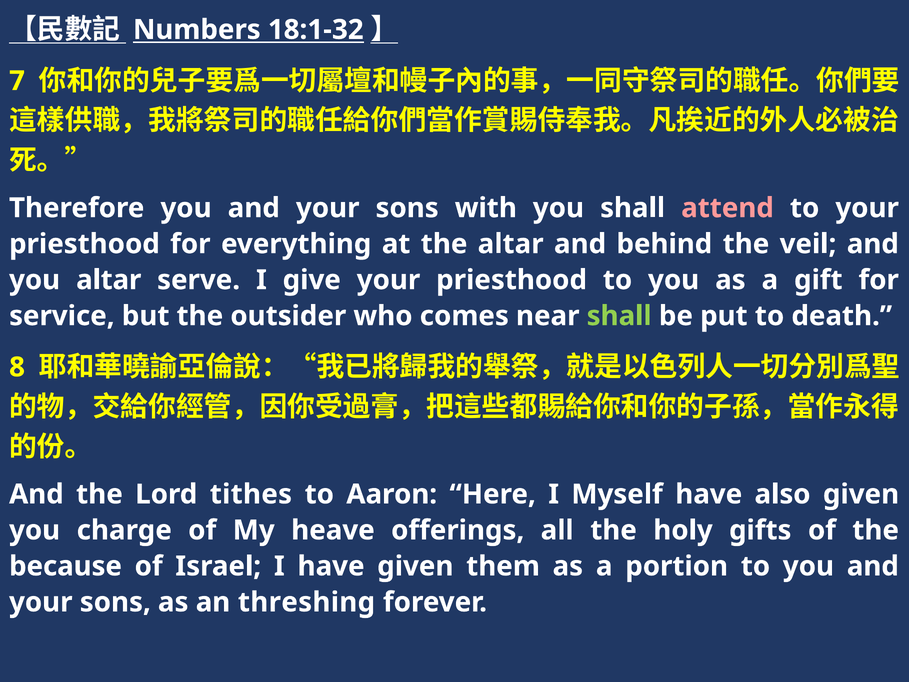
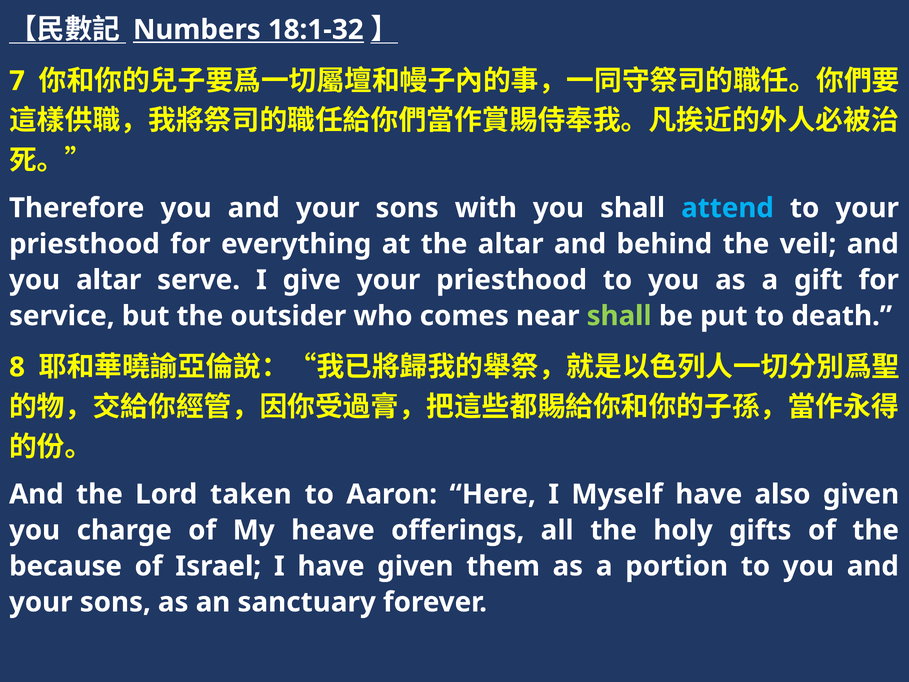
attend colour: pink -> light blue (728, 208)
tithes: tithes -> taken (251, 494)
threshing: threshing -> sanctuary (307, 602)
